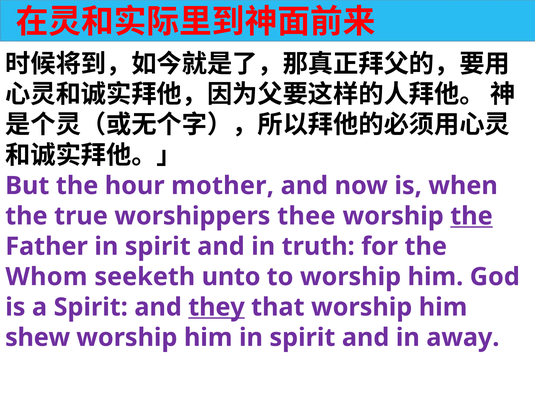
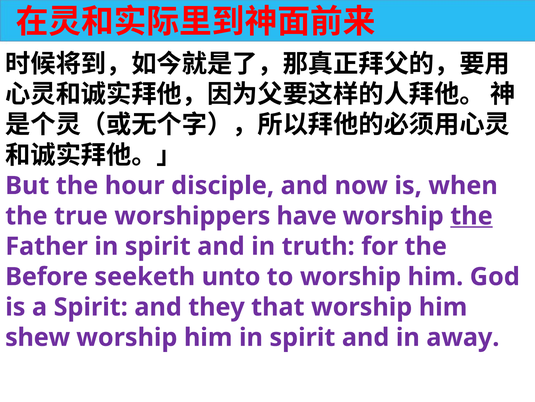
mother: mother -> disciple (223, 185)
thee: thee -> have (307, 216)
Whom: Whom -> Before (47, 276)
they underline: present -> none (217, 307)
